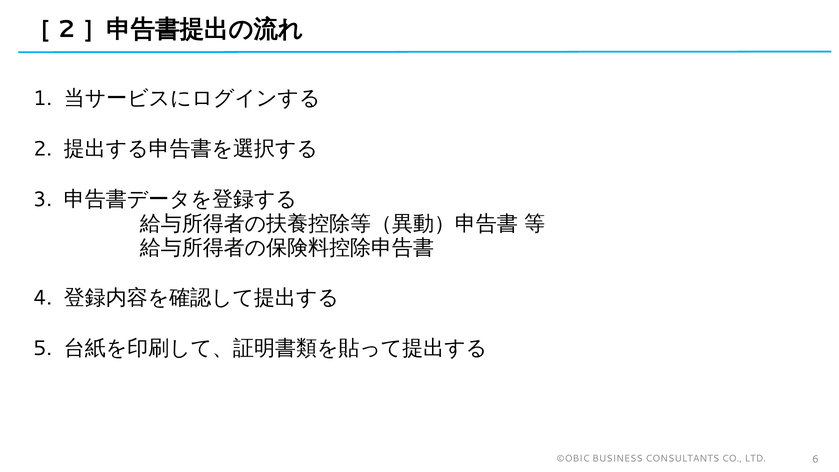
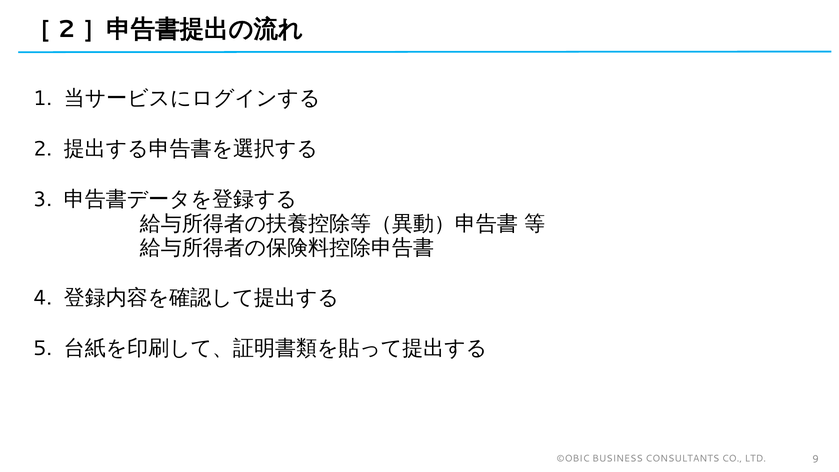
6: 6 -> 9 (815, 459)
